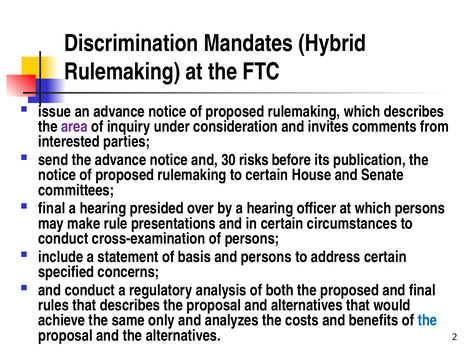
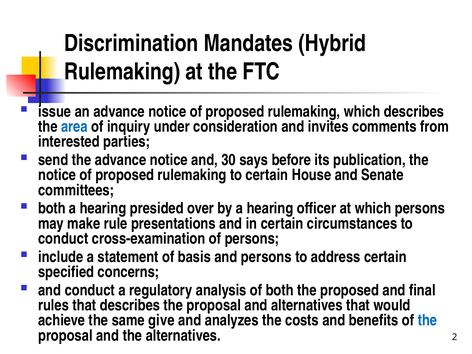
area colour: purple -> blue (74, 127)
risks: risks -> says (254, 160)
final: final -> both (52, 208)
only: only -> give (161, 320)
